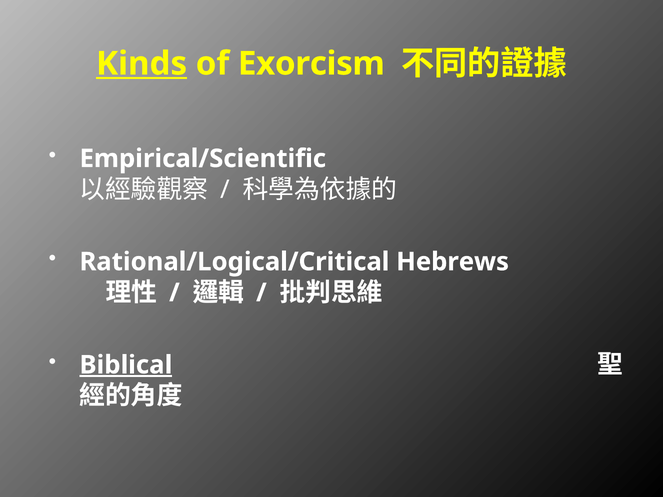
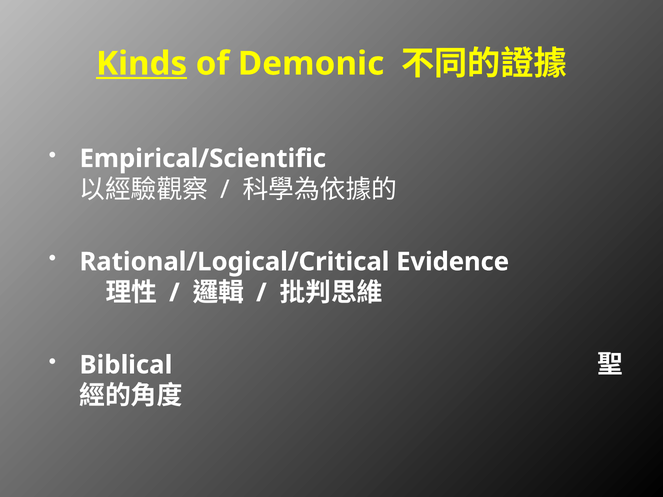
Exorcism: Exorcism -> Demonic (311, 64)
Hebrews: Hebrews -> Evidence (453, 262)
Biblical underline: present -> none (126, 365)
